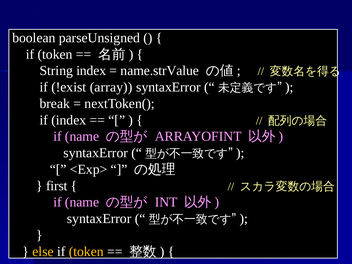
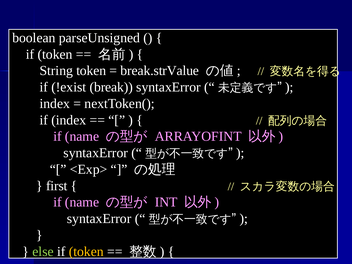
String index: index -> token (91, 71)
name.strValue: name.strValue -> break.strValue (160, 71)
array: array -> break (111, 87)
break: break -> index (55, 104)
else colour: yellow -> light green (43, 252)
